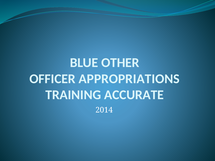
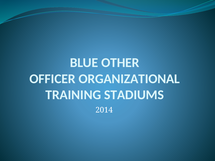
APPROPRIATIONS: APPROPRIATIONS -> ORGANIZATIONAL (129, 79)
ACCURATE: ACCURATE -> STADIUMS (134, 95)
